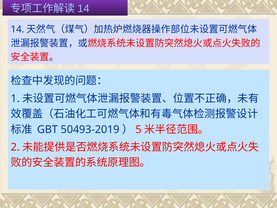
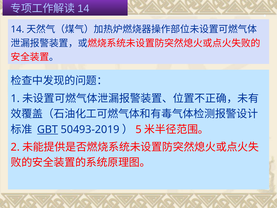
GBT underline: none -> present (48, 129)
